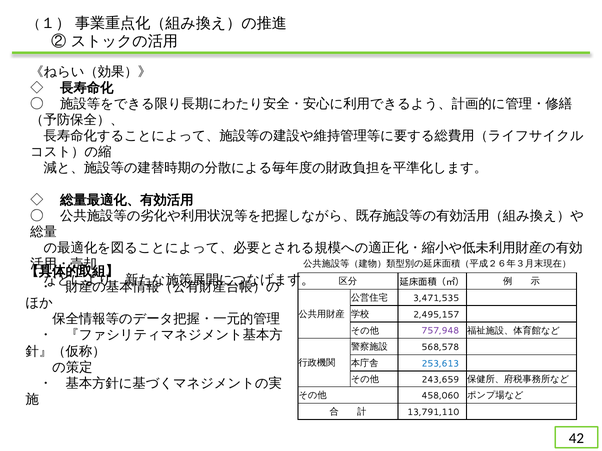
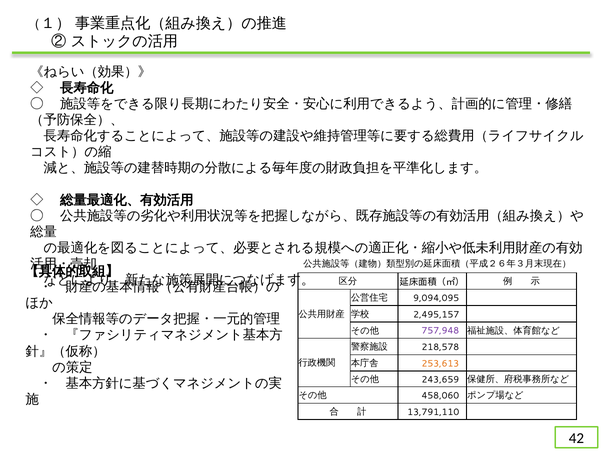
3,471,535: 3,471,535 -> 9,094,095 (436, 299)
568,578: 568,578 -> 218,578 (440, 348)
253,613 colour: blue -> orange (440, 364)
